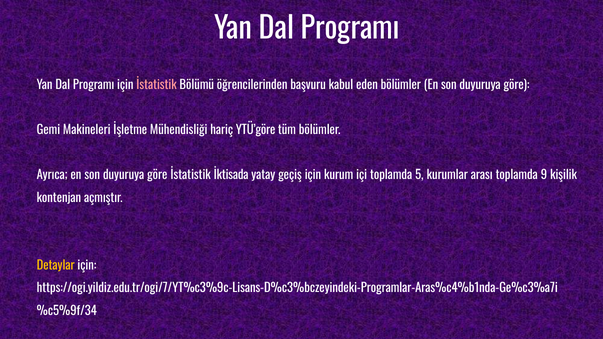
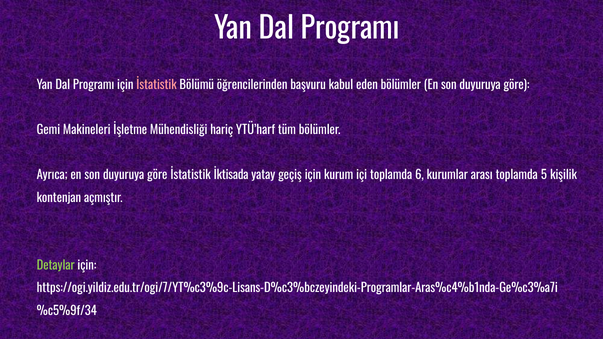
YTÜ’göre: YTÜ’göre -> YTÜ’harf (256, 130)
5: 5 -> 6 (419, 175)
9: 9 -> 5 (544, 175)
Detaylar colour: yellow -> light green (56, 266)
